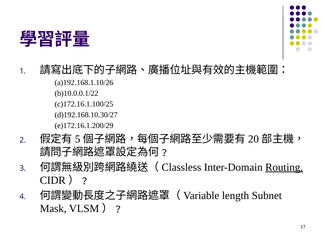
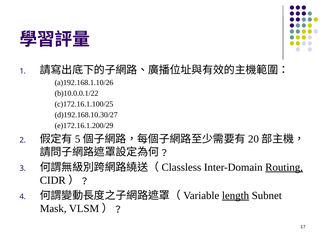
length underline: none -> present (236, 195)
